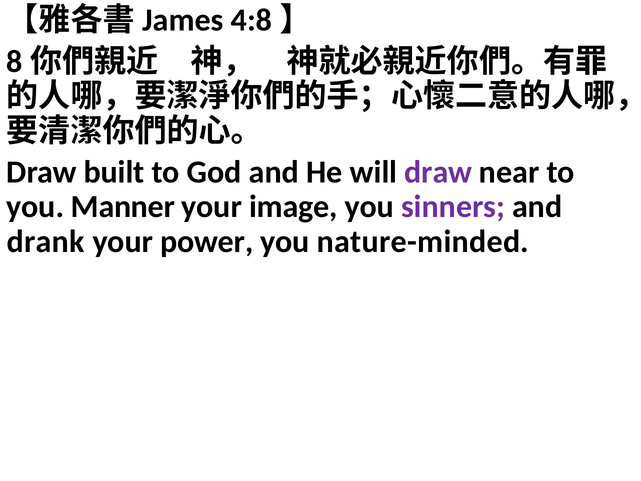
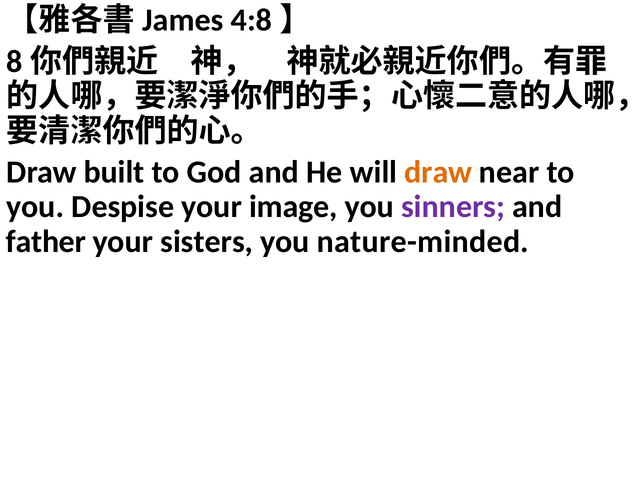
draw colour: purple -> orange (438, 172)
Manner: Manner -> Despise (123, 207)
drank: drank -> father (46, 241)
power: power -> sisters (207, 241)
